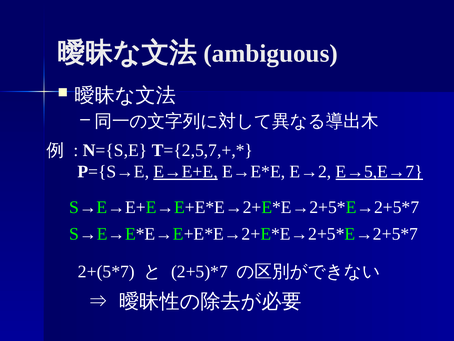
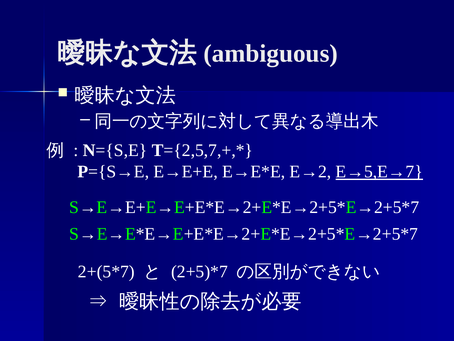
E→E+E underline: present -> none (186, 171)
